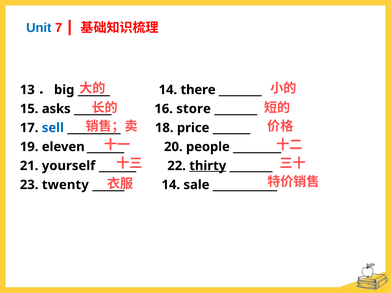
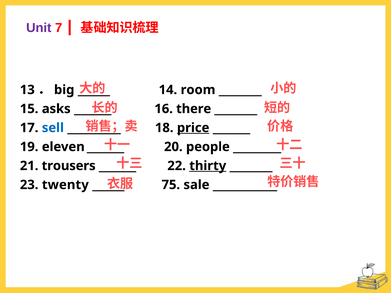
Unit colour: blue -> purple (39, 28)
there: there -> room (198, 90)
store: store -> there (194, 109)
price underline: none -> present (193, 128)
yourself: yourself -> trousers (69, 166)
14: 14 -> 75 (171, 185)
